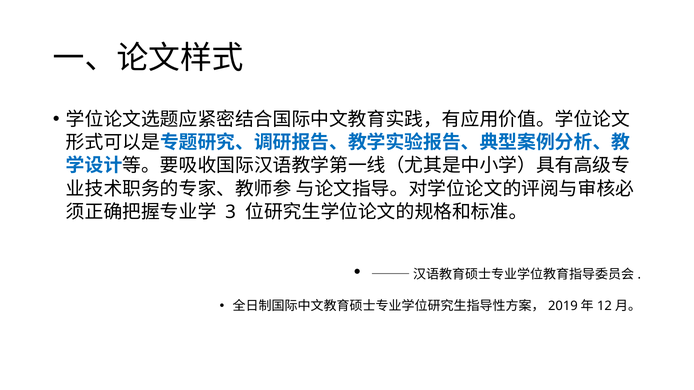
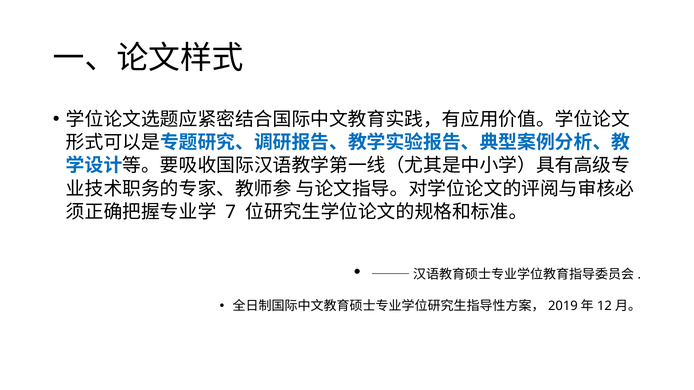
3: 3 -> 7 (231, 212)
